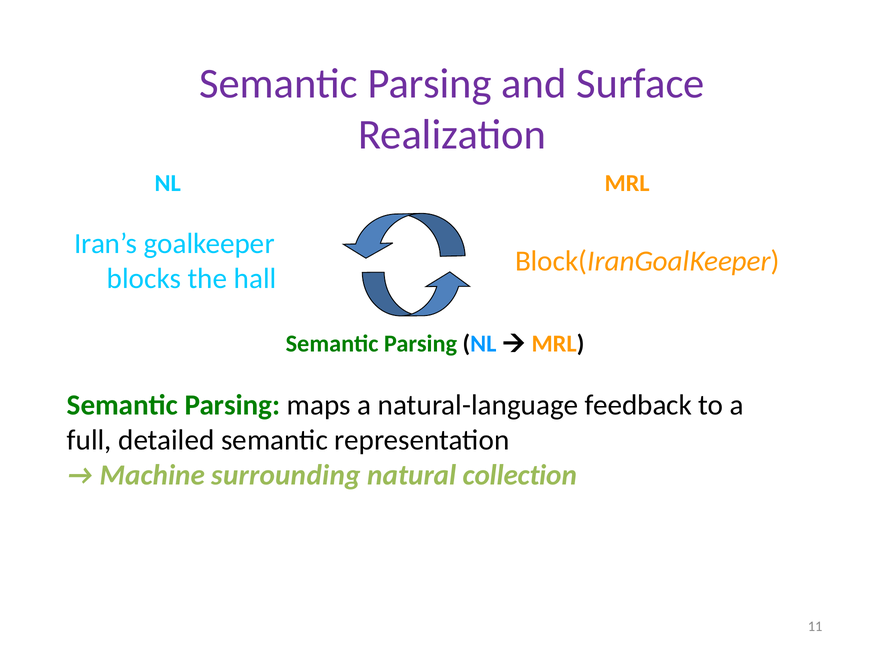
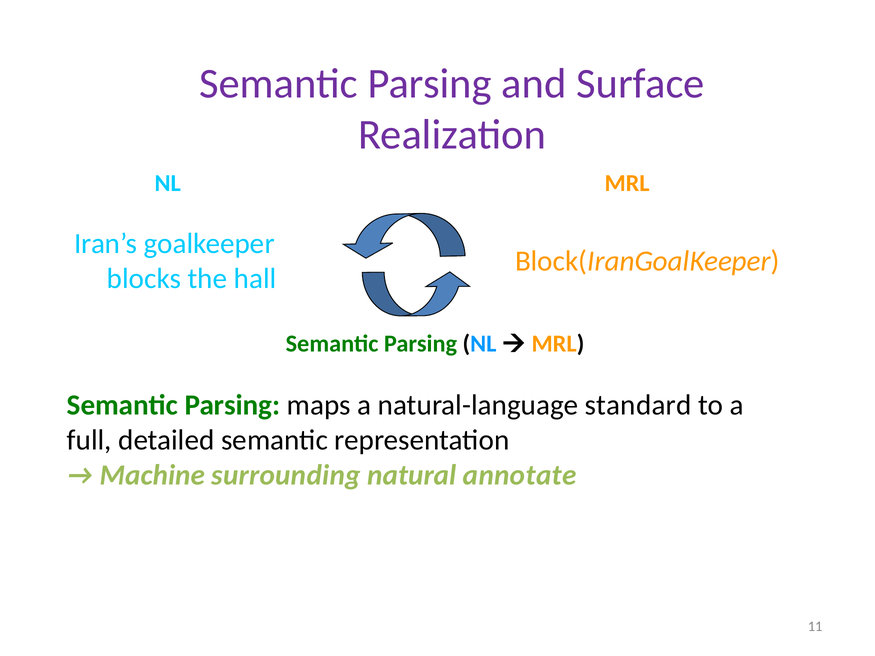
feedback: feedback -> standard (638, 405)
collection: collection -> annotate (520, 475)
